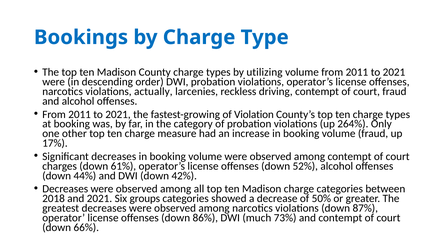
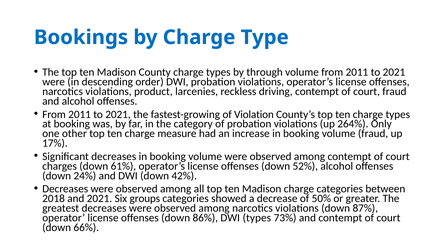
utilizing: utilizing -> through (265, 72)
actually: actually -> product (153, 92)
44%: 44% -> 24% (85, 176)
DWI much: much -> types (257, 218)
